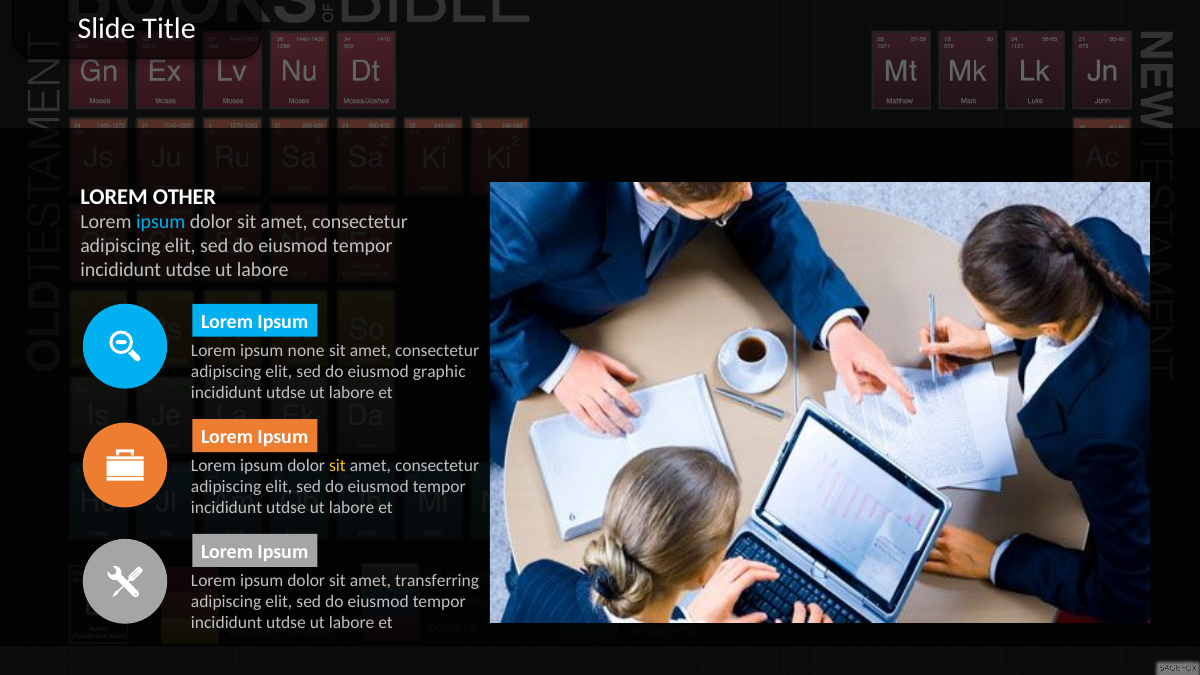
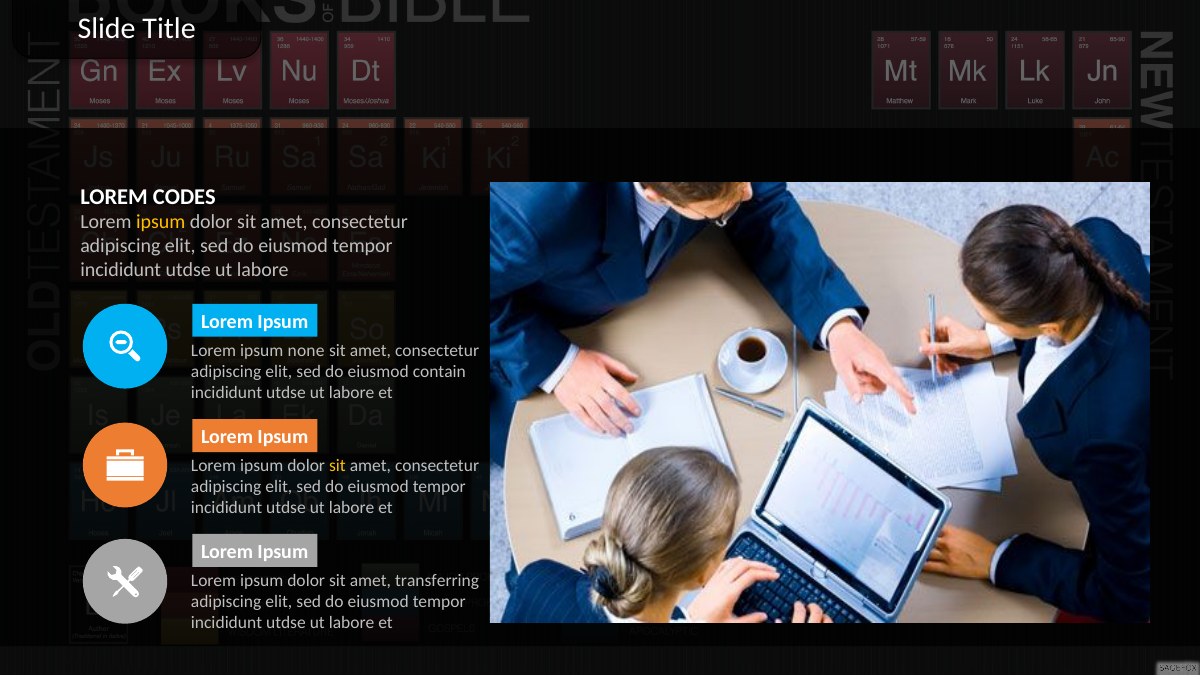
OTHER: OTHER -> CODES (184, 197)
ipsum colour: light blue -> yellow (161, 222)
graphic: graphic -> contain (439, 371)
